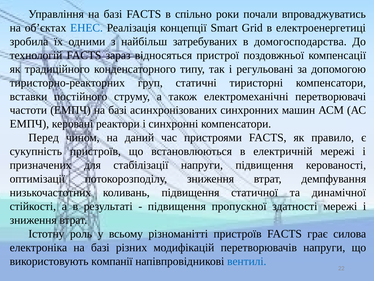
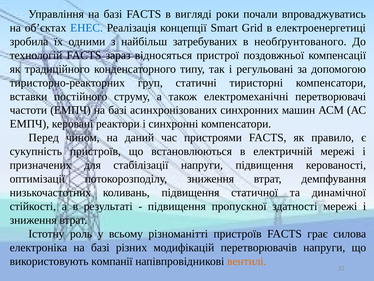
спільно: спільно -> вигляді (193, 14)
домогосподарства: домогосподарства -> необґрунтованого (300, 41)
вентилі colour: blue -> orange (247, 261)
